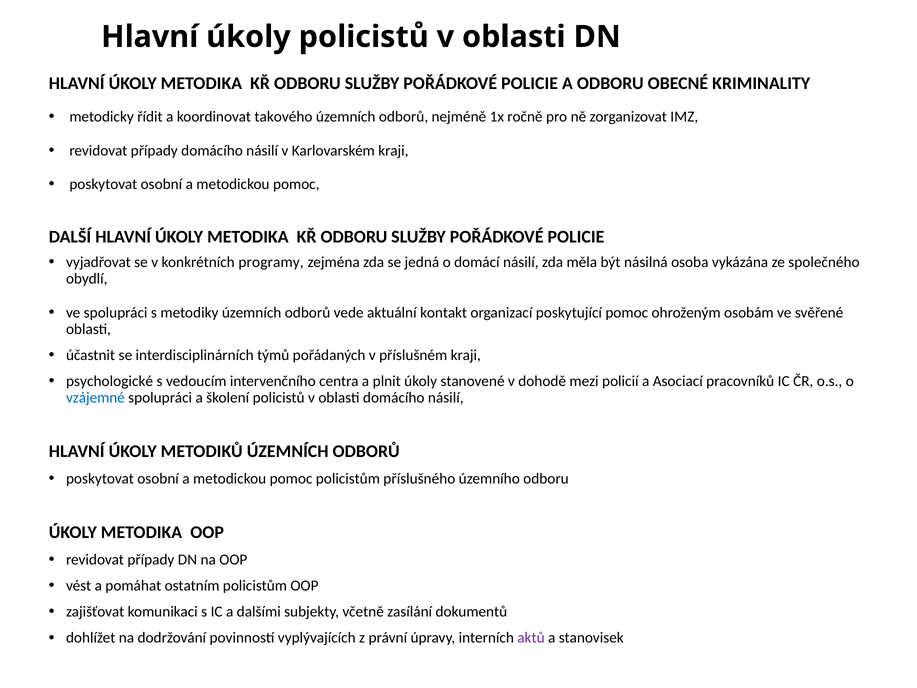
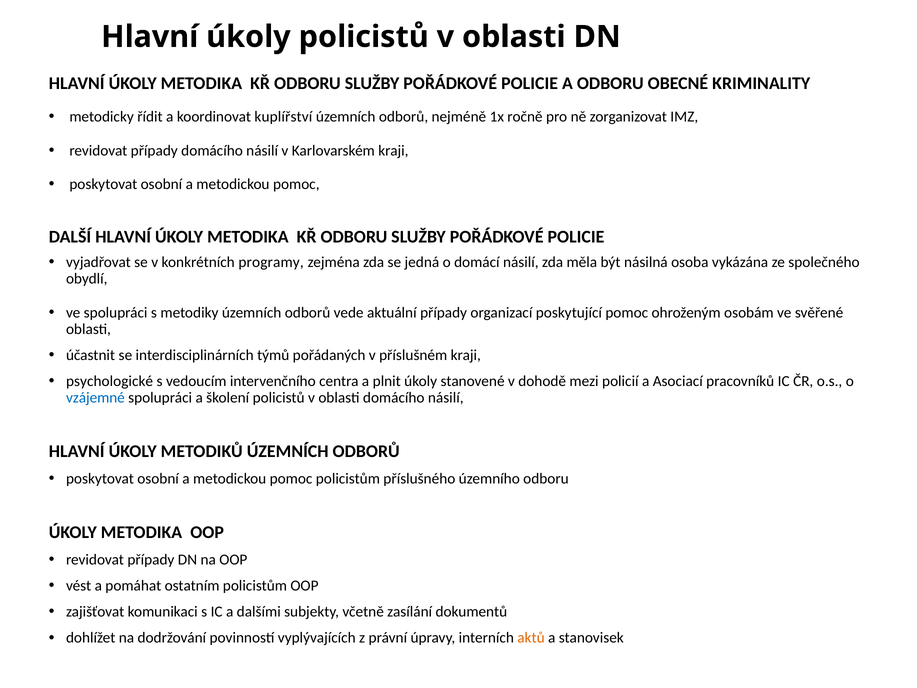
takového: takového -> kuplířství (283, 117)
aktuální kontakt: kontakt -> případy (444, 312)
aktů colour: purple -> orange (531, 638)
